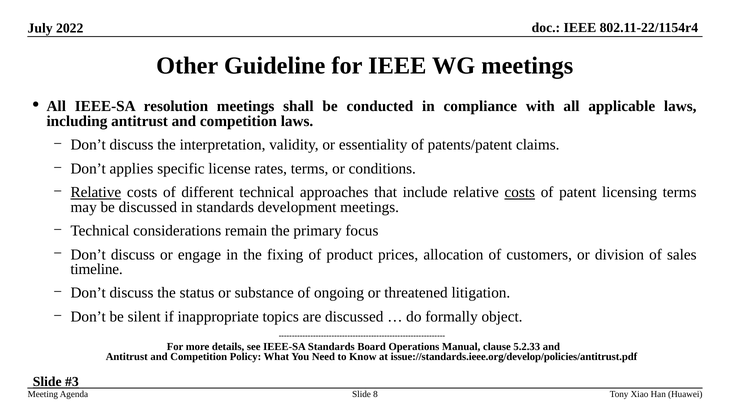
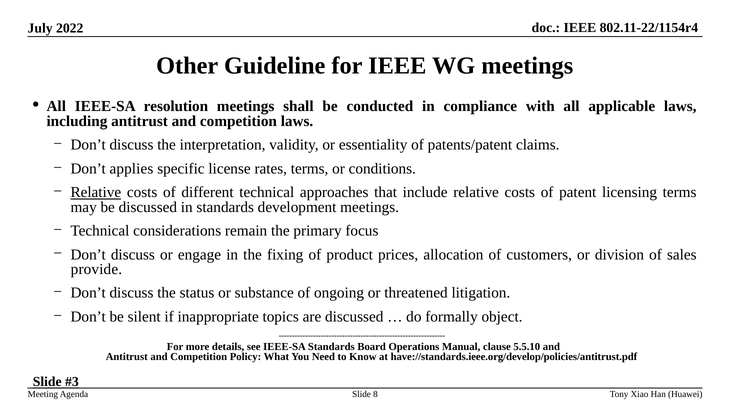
costs underline: present -> none (520, 192)
timeline: timeline -> provide (96, 269)
5.2.33: 5.2.33 -> 5.5.10 (527, 346)
issue://standards.ieee.org/develop/policies/antitrust.pdf: issue://standards.ieee.org/develop/policies/antitrust.pdf -> have://standards.ieee.org/develop/policies/antitrust.pdf (514, 357)
